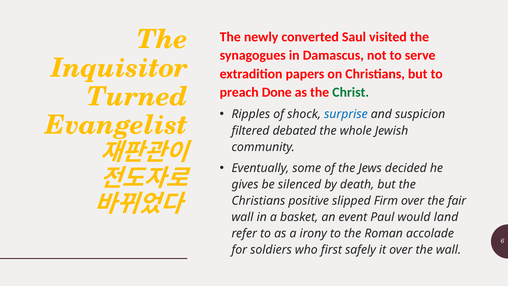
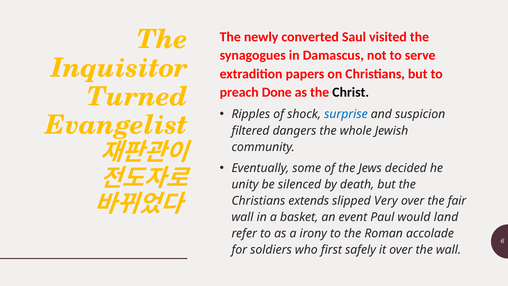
Christ colour: green -> black (351, 92)
debated: debated -> dangers (294, 131)
gives: gives -> unity (245, 184)
positive: positive -> extends (309, 201)
Firm: Firm -> Very (386, 201)
